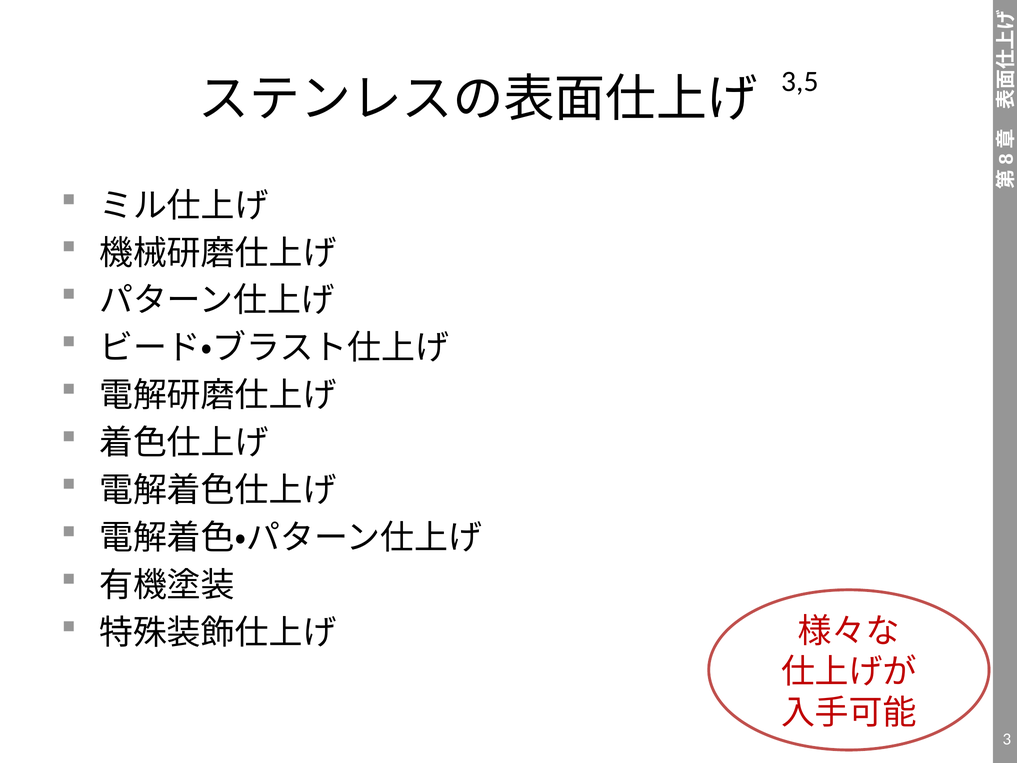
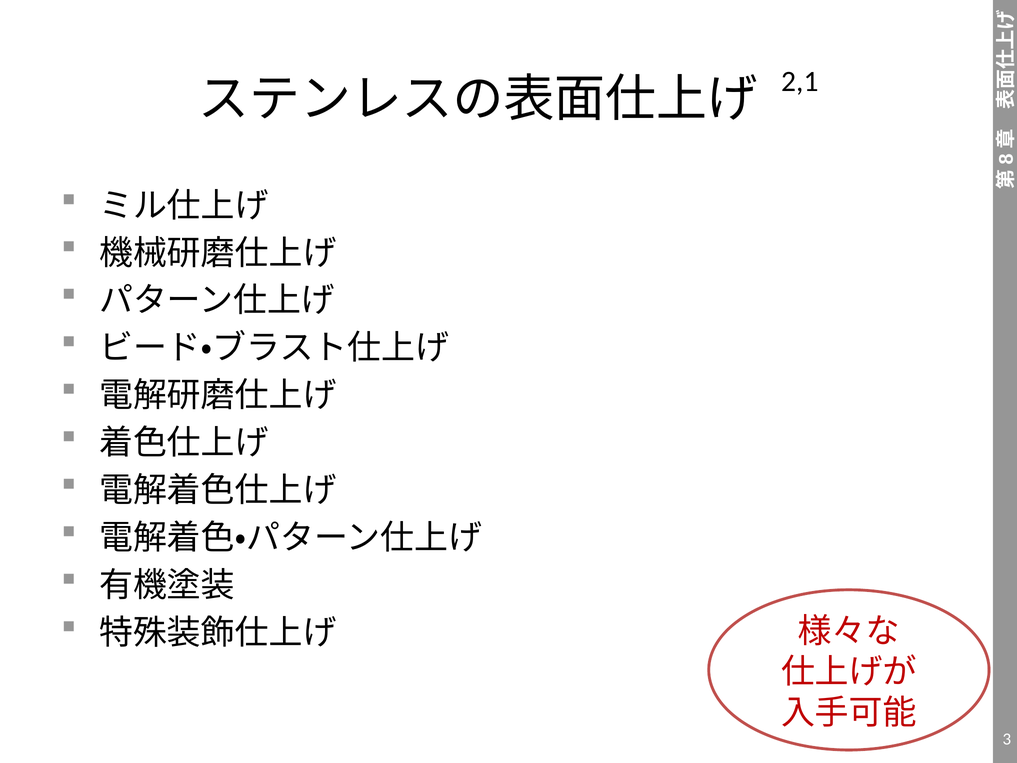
3,5: 3,5 -> 2,1 (800, 81)
